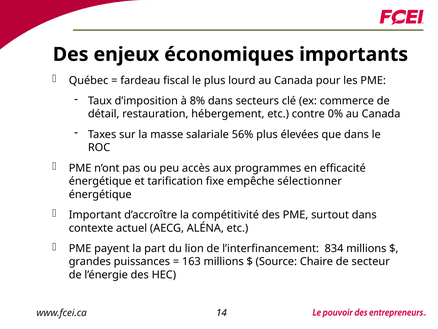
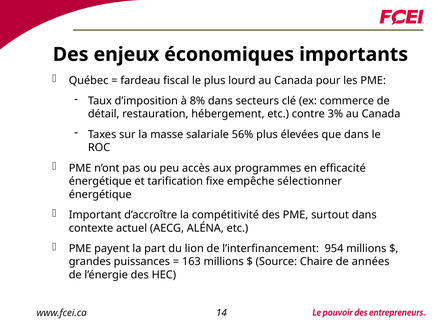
0%: 0% -> 3% (335, 114)
834: 834 -> 954 (334, 248)
secteur: secteur -> années (371, 261)
